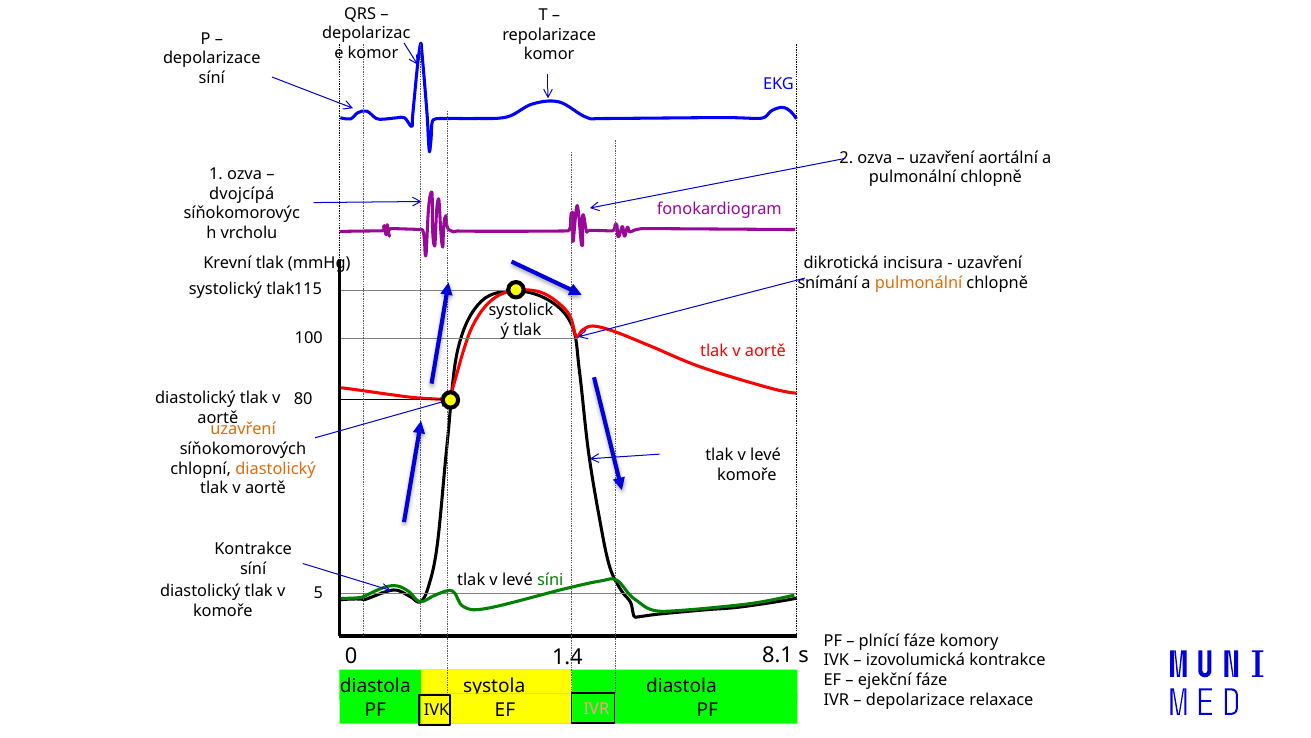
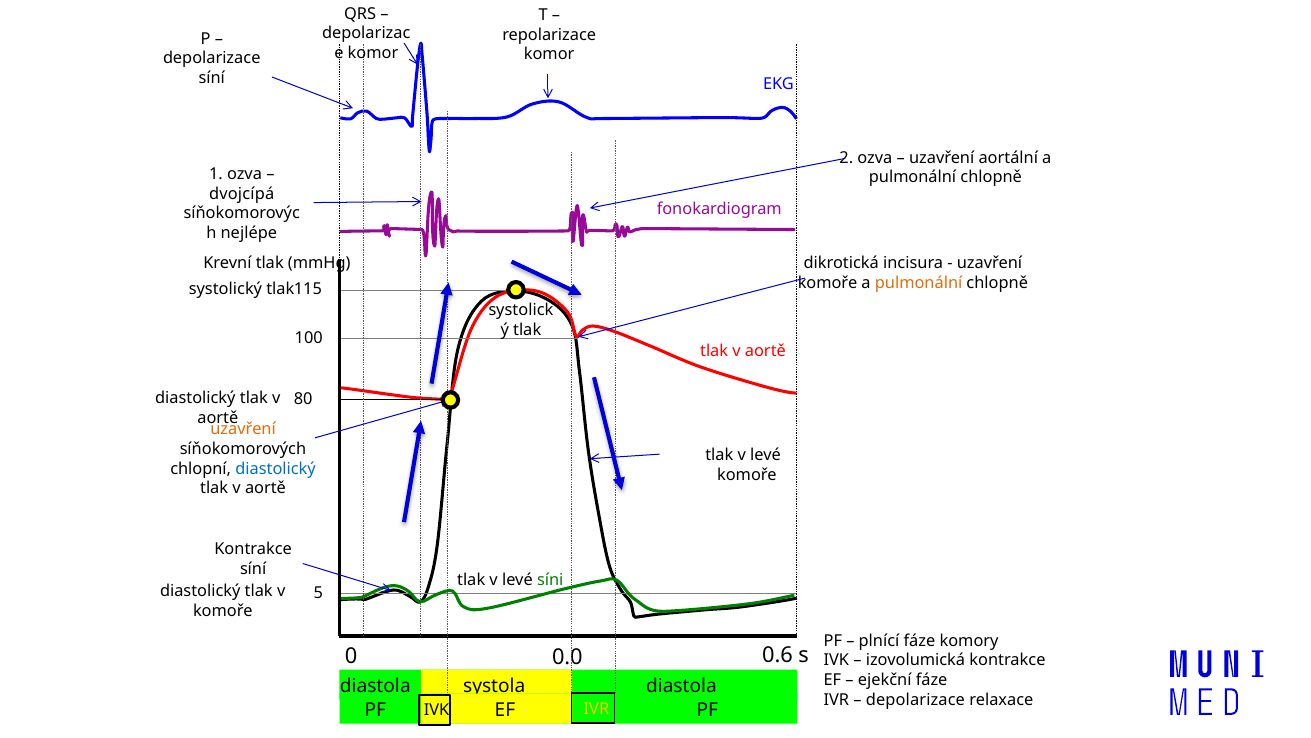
vrcholu: vrcholu -> nejlépe (249, 233)
snímání: snímání -> komoře (828, 282)
diastolický colour: orange -> blue (276, 468)
8.1: 8.1 -> 0.6 (777, 655)
1.4: 1.4 -> 0.0 (567, 656)
IVR colour: pink -> yellow (596, 709)
